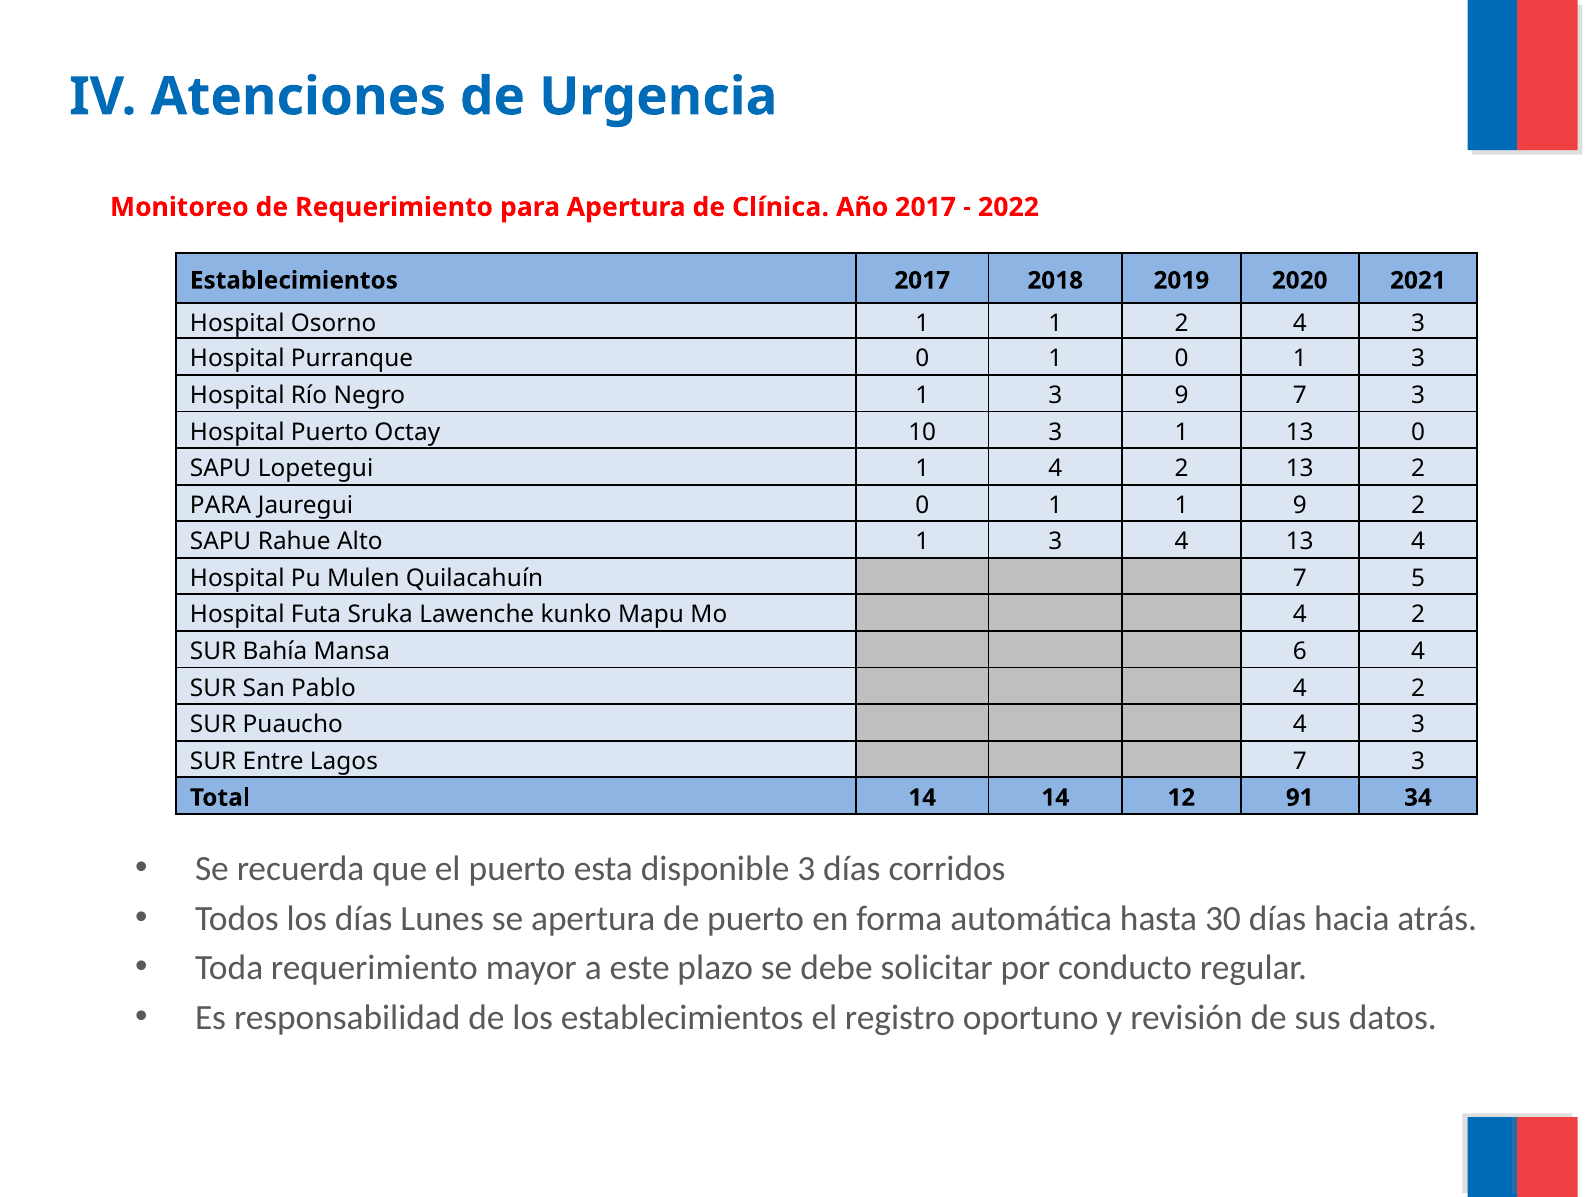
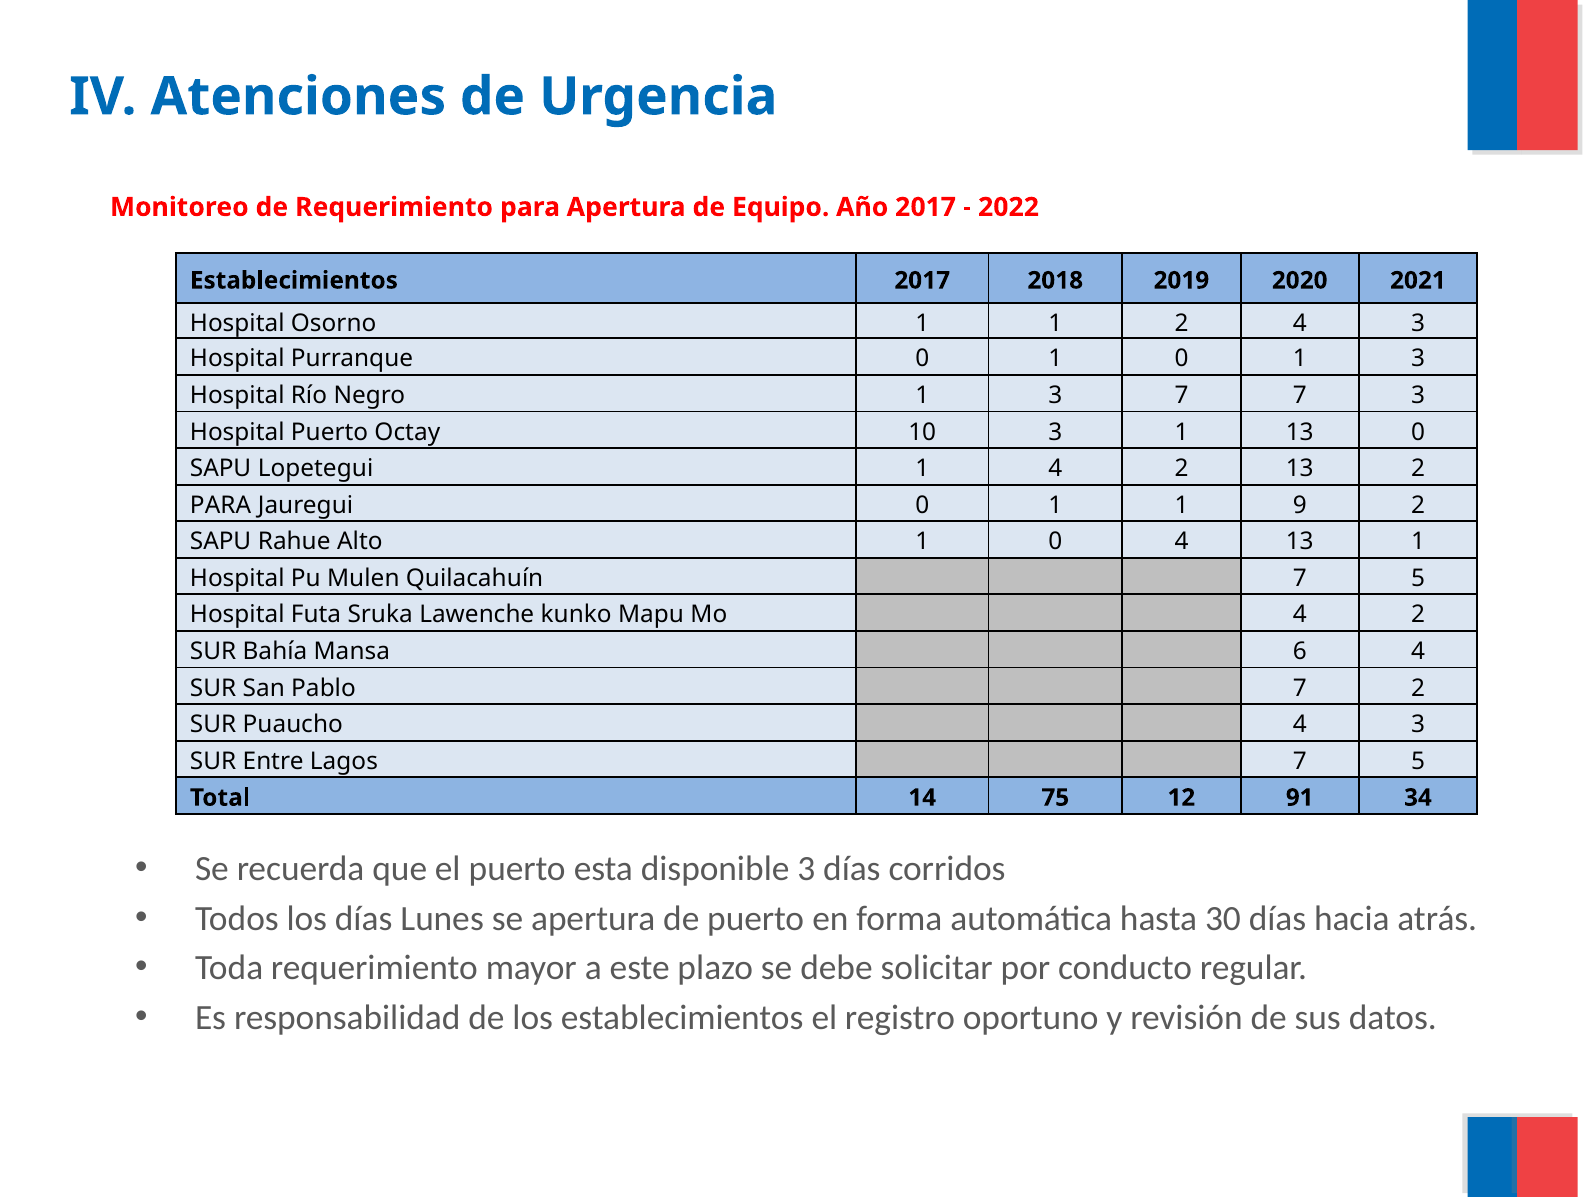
Clínica: Clínica -> Equipo (781, 207)
3 9: 9 -> 7 (1181, 395)
Alto 1 3: 3 -> 0 (1055, 541)
13 4: 4 -> 1 (1418, 541)
Pablo 4: 4 -> 7 (1300, 688)
Lagos 7 3: 3 -> 5 (1418, 761)
14 14: 14 -> 75 (1055, 797)
